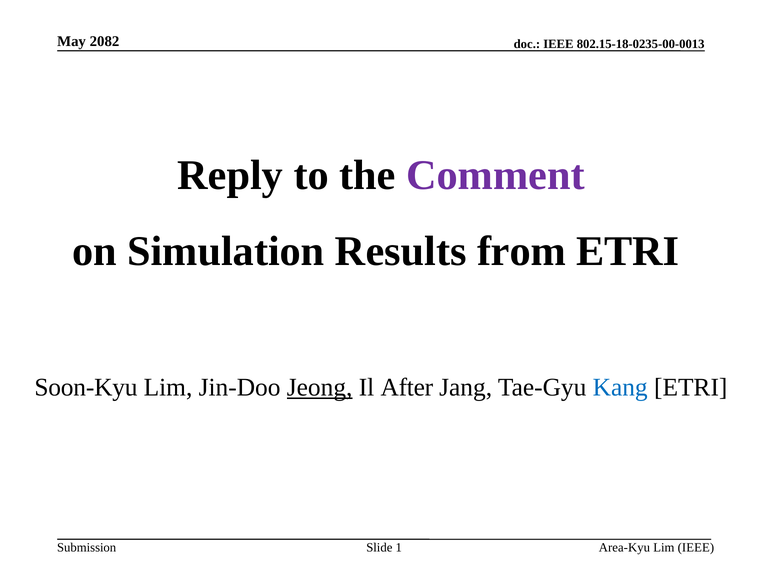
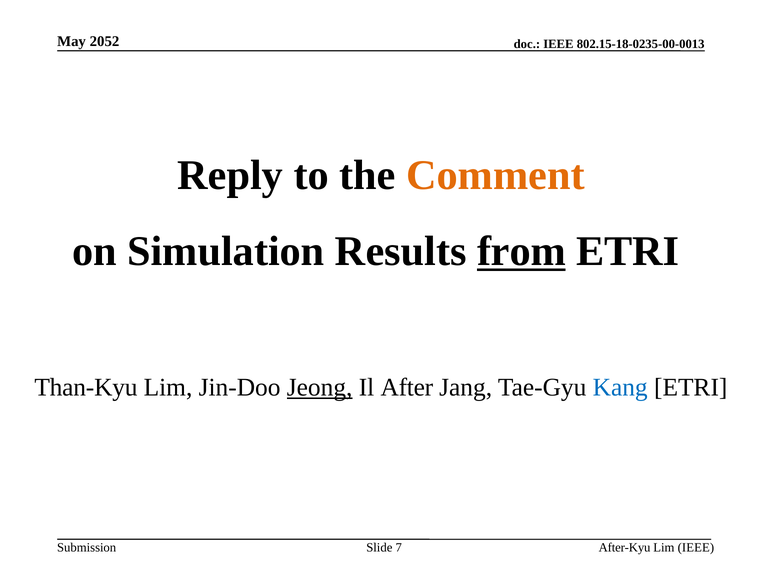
2082: 2082 -> 2052 (105, 42)
Comment colour: purple -> orange (495, 175)
from underline: none -> present (521, 252)
Soon-Kyu: Soon-Kyu -> Than-Kyu (86, 388)
Area-Kyu: Area-Kyu -> After-Kyu (625, 548)
1: 1 -> 7 (399, 548)
